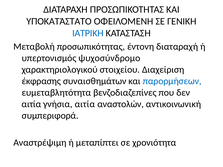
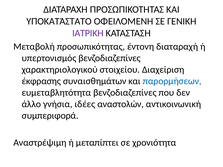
ΙΑΤΡΙΚΗ colour: blue -> purple (88, 33)
υπερτονισμός ψυχοσύνδρομο: ψυχοσύνδρομο -> βενζοδιαζεπίνες (110, 58)
αιτία: αιτία -> άλλο (31, 104)
γνήσια αιτία: αιτία -> ιδέες (85, 104)
